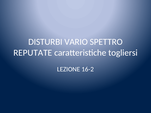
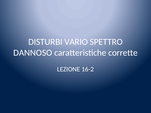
REPUTATE: REPUTATE -> DANNOSO (33, 53)
togliersi: togliersi -> corrette (123, 53)
